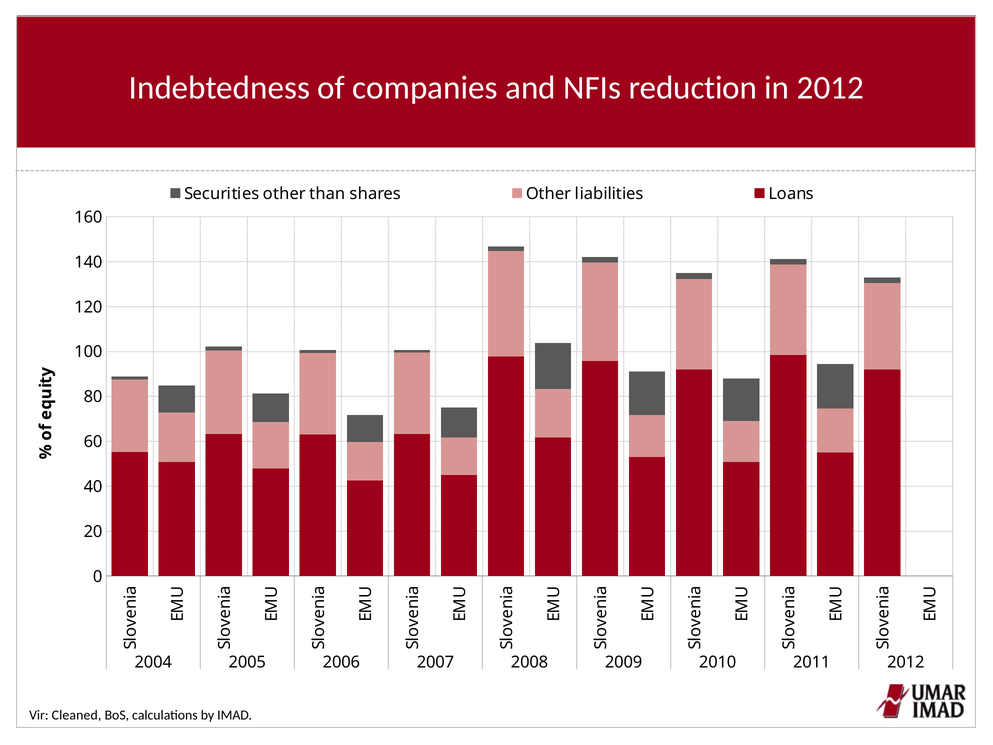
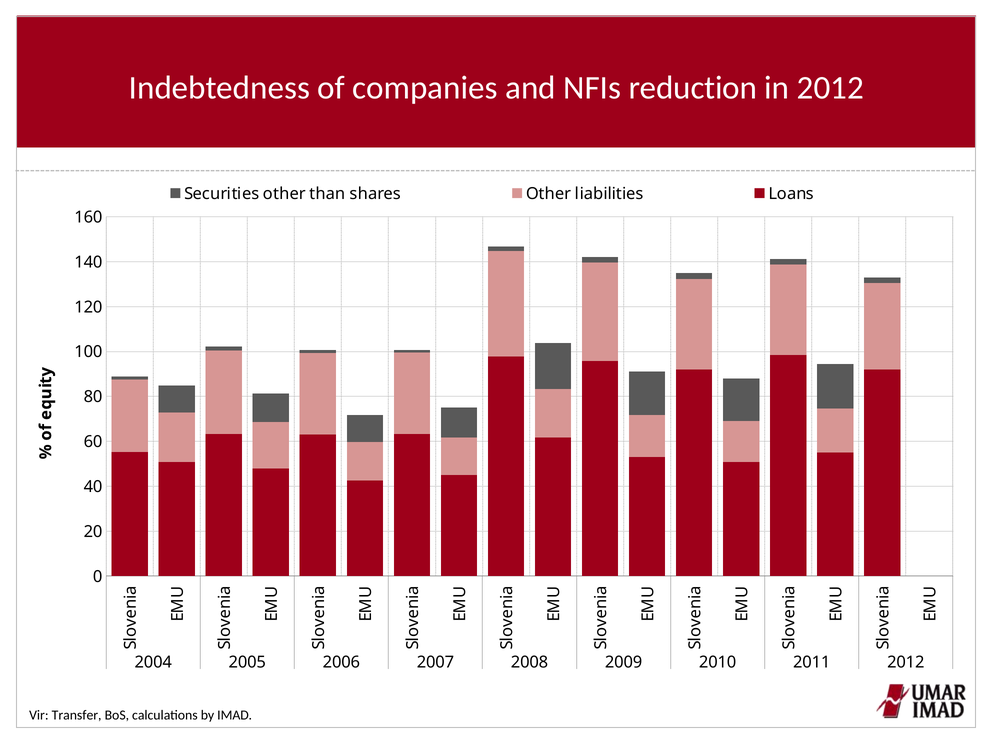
Cleaned: Cleaned -> Transfer (77, 715)
